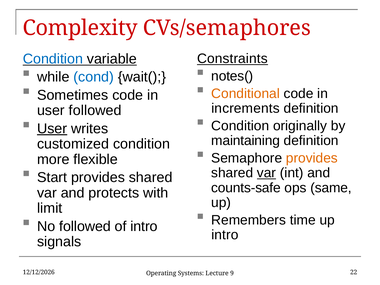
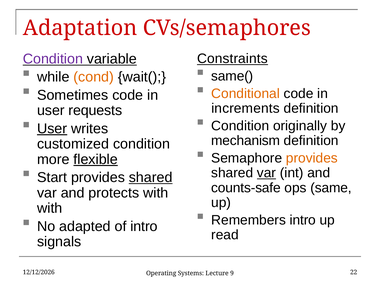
Complexity: Complexity -> Adaptation (80, 28)
Condition colour: blue -> purple (53, 59)
notes(: notes( -> same( (232, 76)
cond colour: blue -> orange (94, 77)
user followed: followed -> requests (95, 111)
maintaining: maintaining -> mechanism (246, 141)
flexible underline: none -> present (96, 159)
shared underline: none -> present (151, 177)
limit: limit -> with (50, 208)
Remembers time: time -> intro (303, 220)
No followed: followed -> adapted (85, 226)
intro: intro -> read (225, 235)
